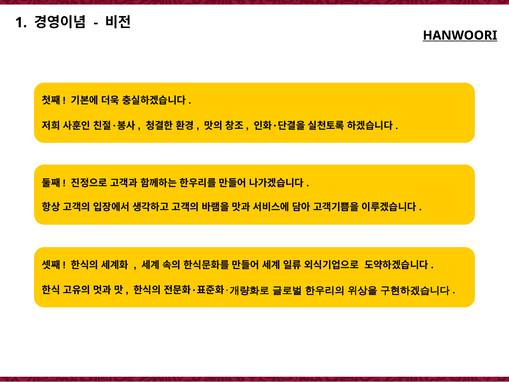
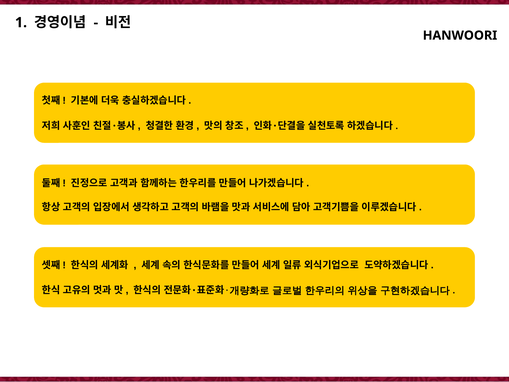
HANWOORI underline: present -> none (460, 35)
